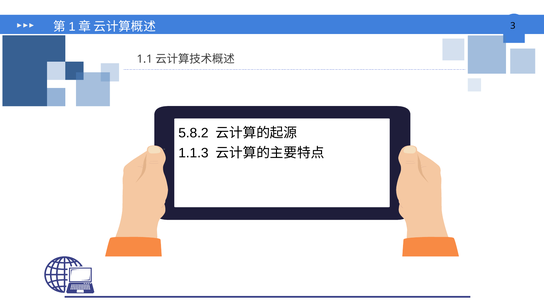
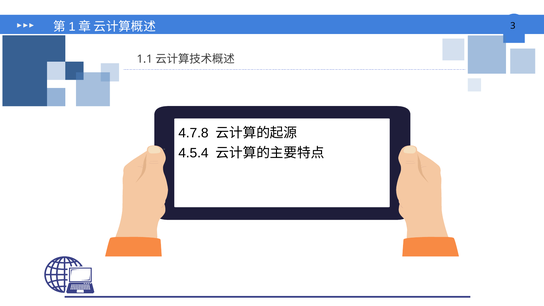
5.8.2: 5.8.2 -> 4.7.8 (193, 133)
1.1.3: 1.1.3 -> 4.5.4 (193, 153)
